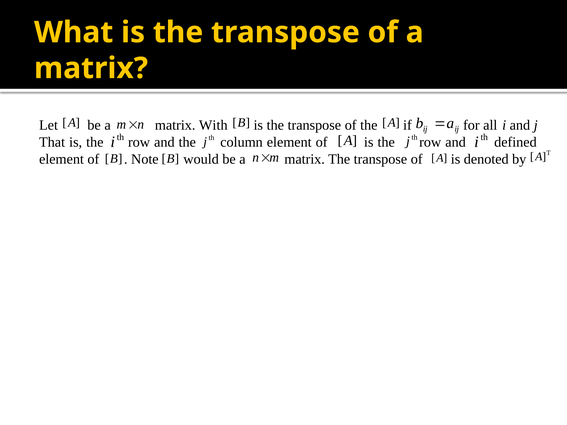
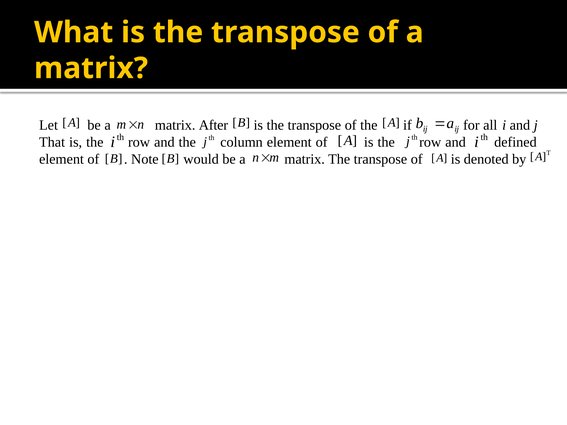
With: With -> After (213, 125)
